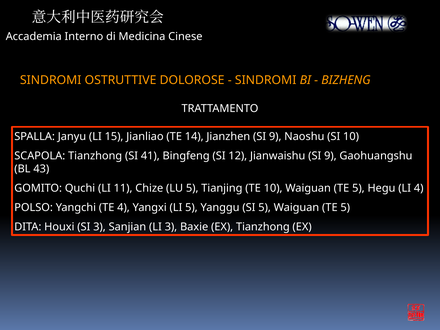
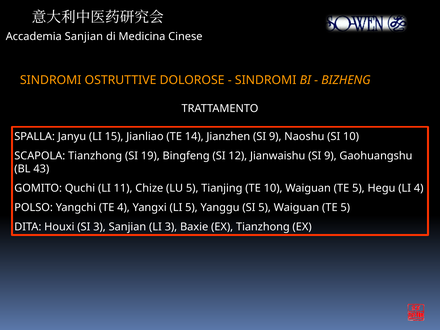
Accademia Interno: Interno -> Sanjian (84, 36)
41: 41 -> 19 (150, 156)
